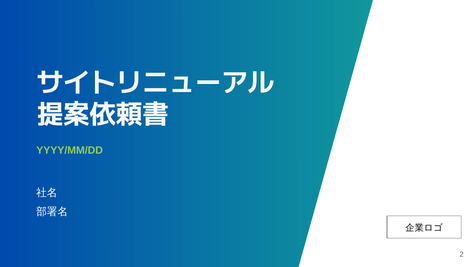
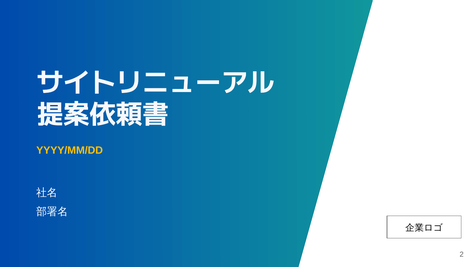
YYYY/MM/DD colour: light green -> yellow (70, 150)
